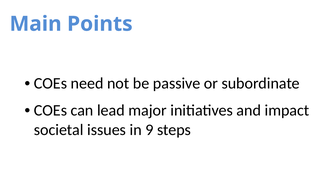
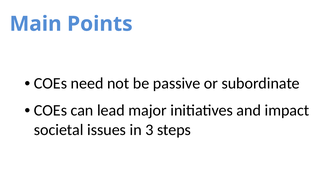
9: 9 -> 3 (149, 130)
